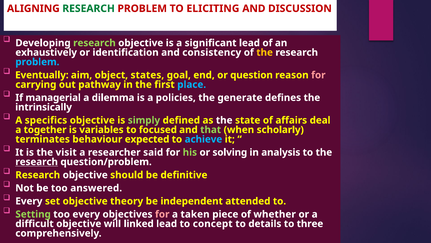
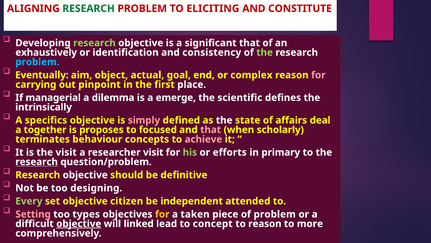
DISCUSSION: DISCUSSION -> CONSTITUTE (300, 9)
significant lead: lead -> that (249, 43)
the colour: yellow -> light green (265, 52)
states: states -> actual (147, 75)
question: question -> complex (251, 75)
pathway: pathway -> pinpoint (100, 84)
place colour: light blue -> white (192, 84)
policies: policies -> emerge (176, 97)
generate: generate -> scientific (240, 97)
simply colour: light green -> pink (144, 120)
variables: variables -> proposes (101, 129)
that colour: light green -> pink (211, 129)
expected: expected -> concepts (147, 139)
achieve colour: light blue -> pink (203, 139)
researcher said: said -> visit (153, 152)
solving: solving -> efforts (230, 152)
analysis: analysis -> primary (281, 152)
answered: answered -> designing (96, 188)
Every colour: white -> light green (29, 201)
theory: theory -> citizen (127, 201)
Setting colour: light green -> pink (33, 214)
too every: every -> types (86, 214)
for colour: pink -> yellow (162, 214)
of whether: whether -> problem (275, 214)
objective underline: none -> present (79, 223)
to details: details -> reason (265, 223)
three: three -> more (310, 223)
